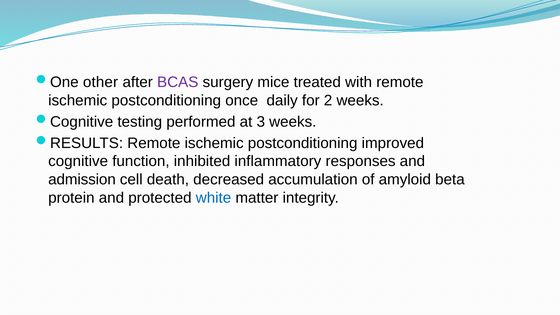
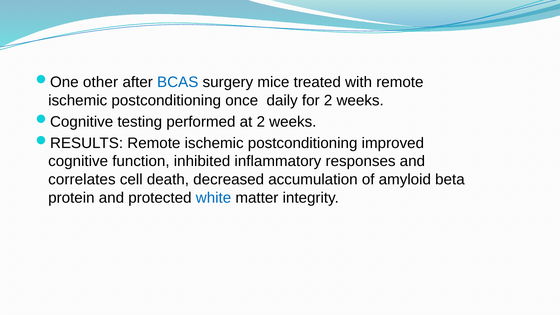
BCAS colour: purple -> blue (178, 82)
at 3: 3 -> 2 (261, 122)
admission: admission -> correlates (82, 179)
